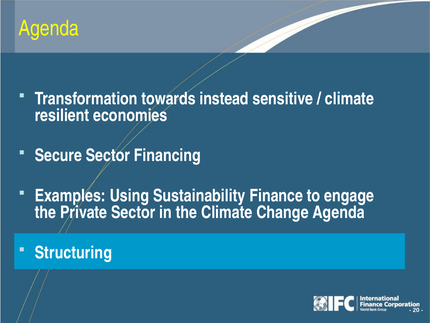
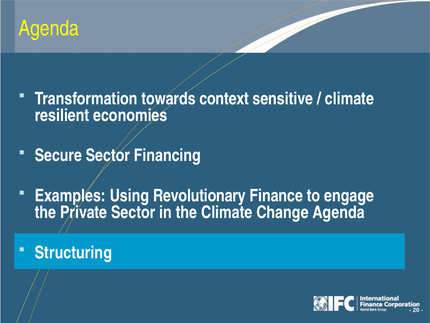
instead: instead -> context (224, 99)
Sustainability: Sustainability -> Revolutionary (199, 196)
